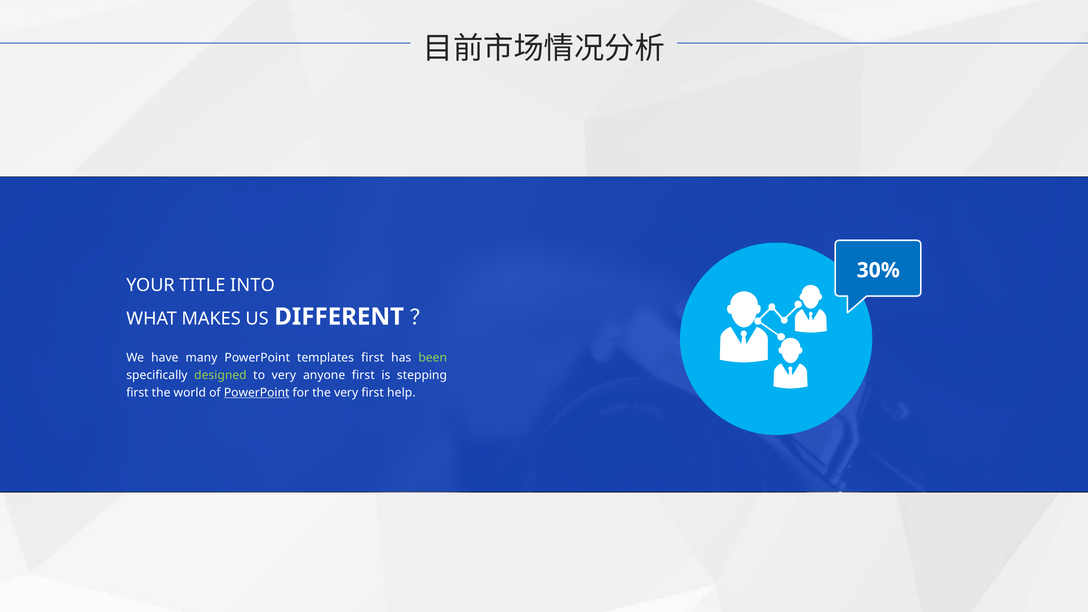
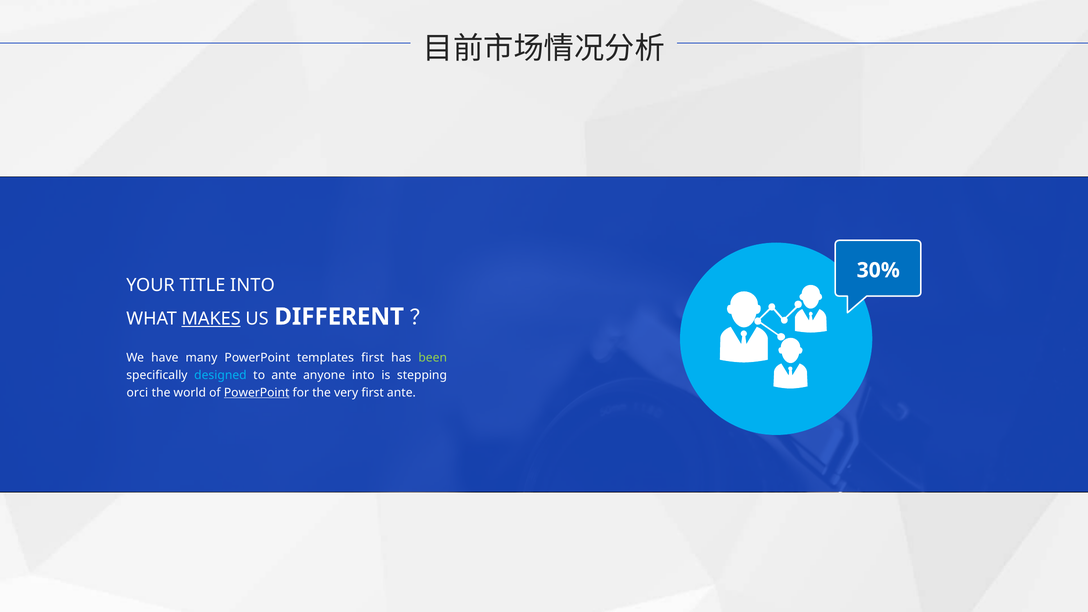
MAKES underline: none -> present (211, 319)
designed colour: light green -> light blue (220, 375)
to very: very -> ante (284, 375)
anyone first: first -> into (363, 375)
first: first -> orci (137, 392)
first help: help -> ante (401, 392)
